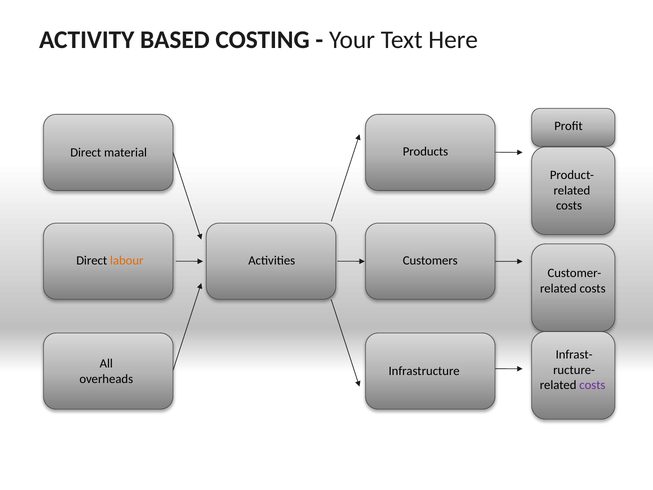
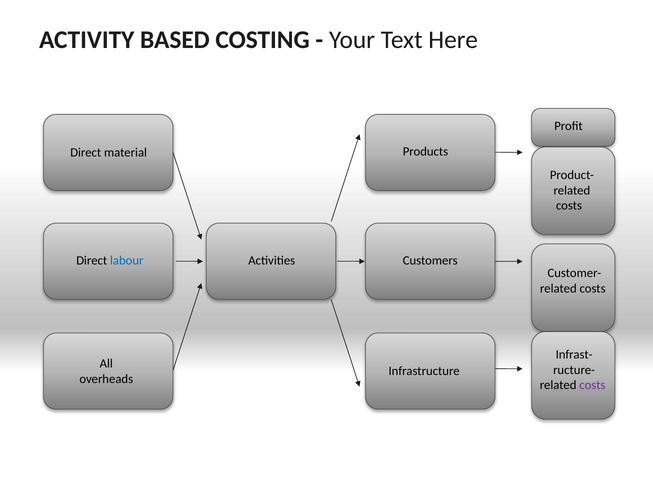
labour colour: orange -> blue (127, 260)
